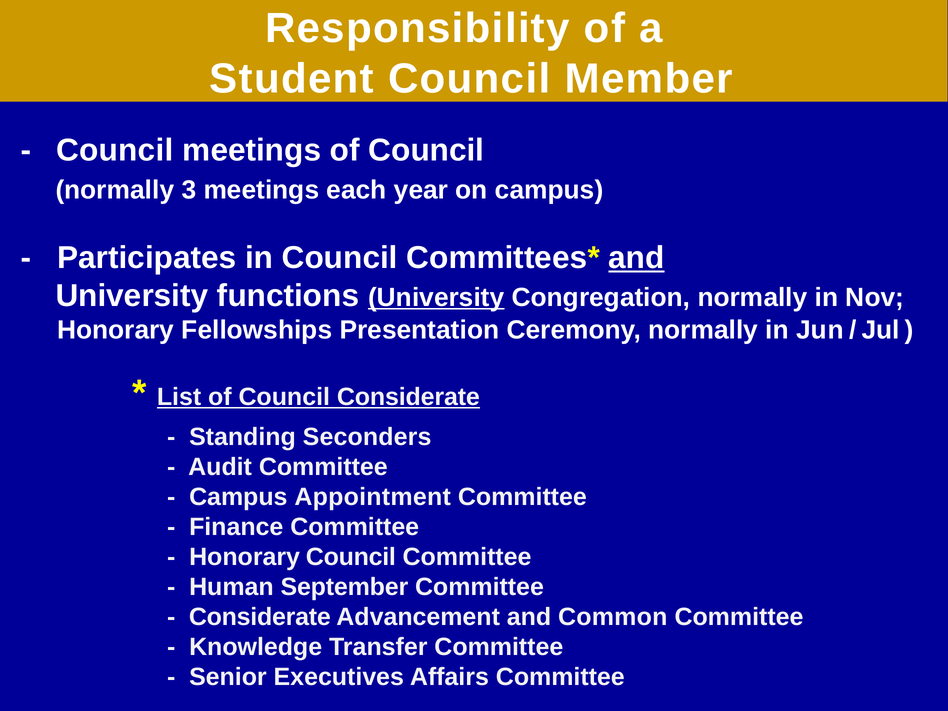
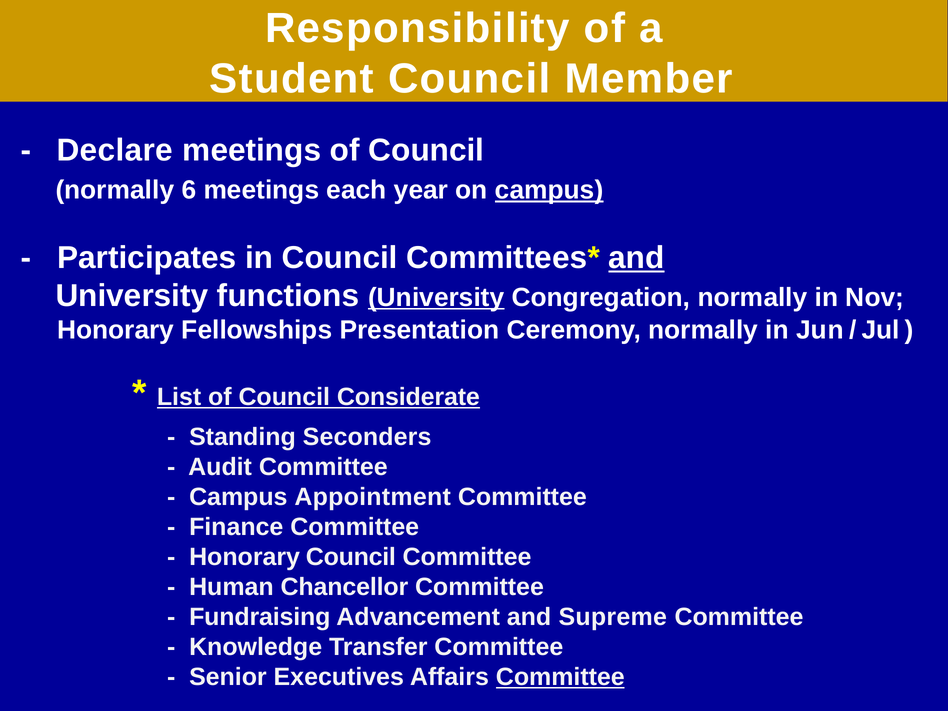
Council: Council -> Declare (115, 151)
3: 3 -> 6 (189, 190)
campus underline: none -> present (549, 190)
September: September -> Chancellor (344, 587)
Considerate: Considerate -> Fundraising (260, 617)
Common: Common -> Supreme (613, 617)
Committee underline: none -> present (560, 677)
